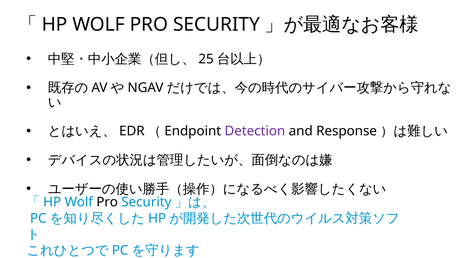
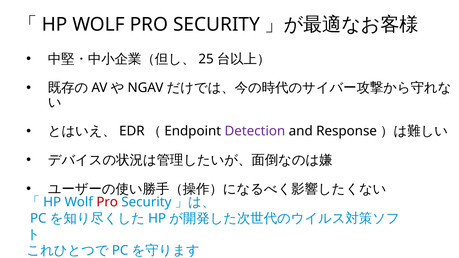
Pro colour: black -> red (107, 202)
